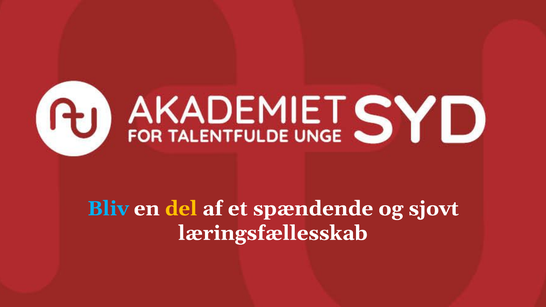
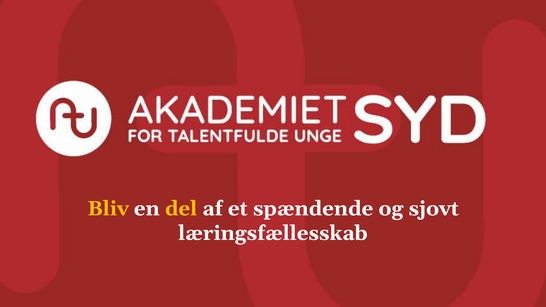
Bliv colour: light blue -> yellow (108, 209)
